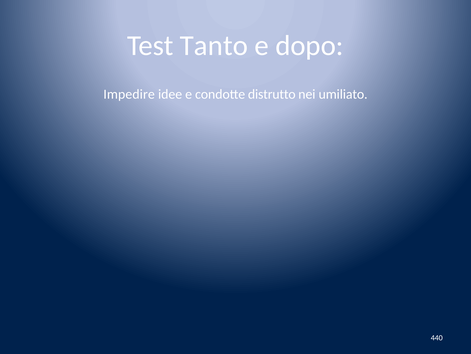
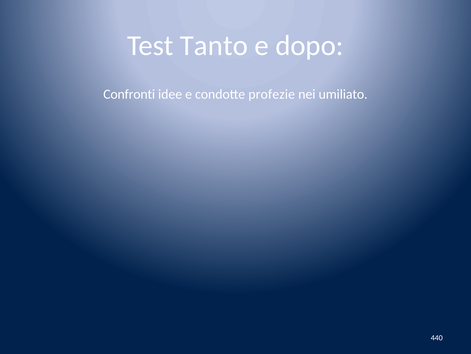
Impedire: Impedire -> Confronti (129, 94)
distrutto: distrutto -> profezie (272, 94)
